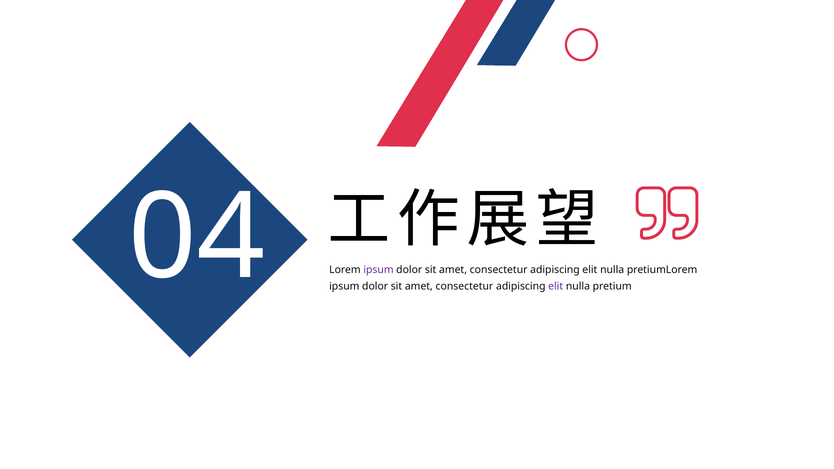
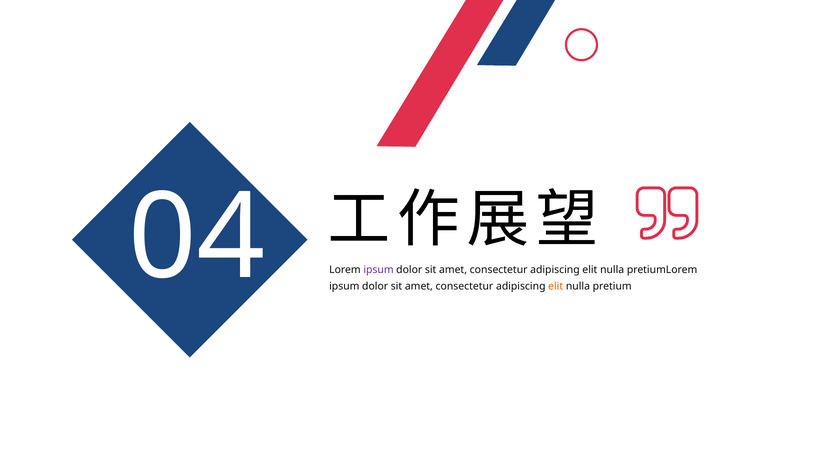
elit colour: purple -> orange (556, 286)
